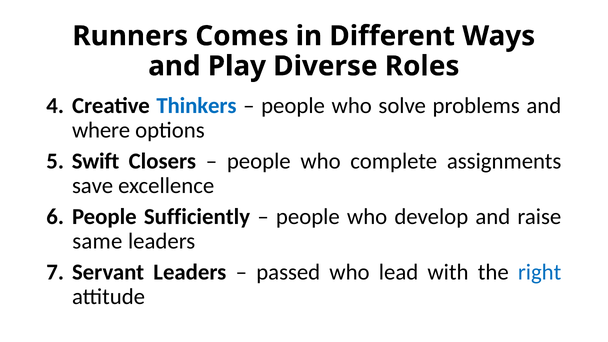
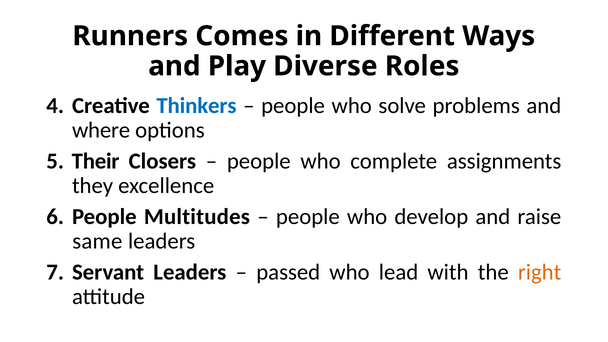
Swift: Swift -> Their (96, 161)
save: save -> they (93, 186)
Sufficiently: Sufficiently -> Multitudes (197, 217)
right colour: blue -> orange (540, 272)
